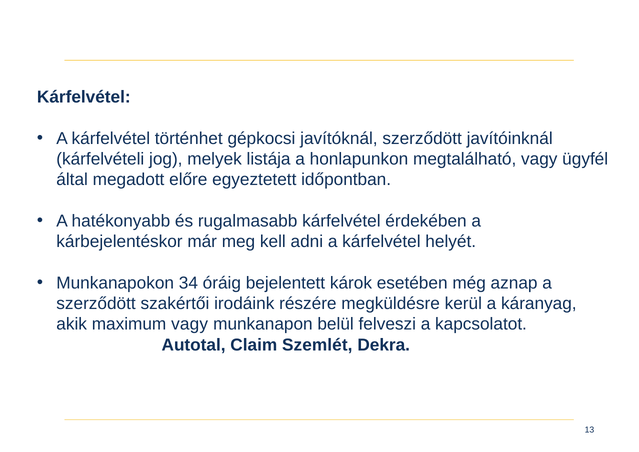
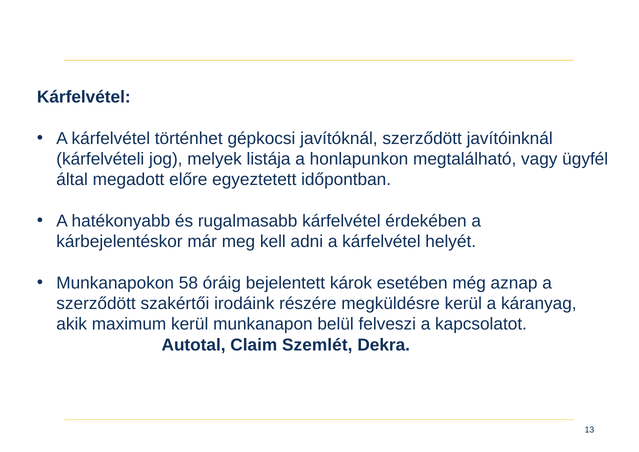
34: 34 -> 58 (188, 283)
maximum vagy: vagy -> kerül (190, 324)
